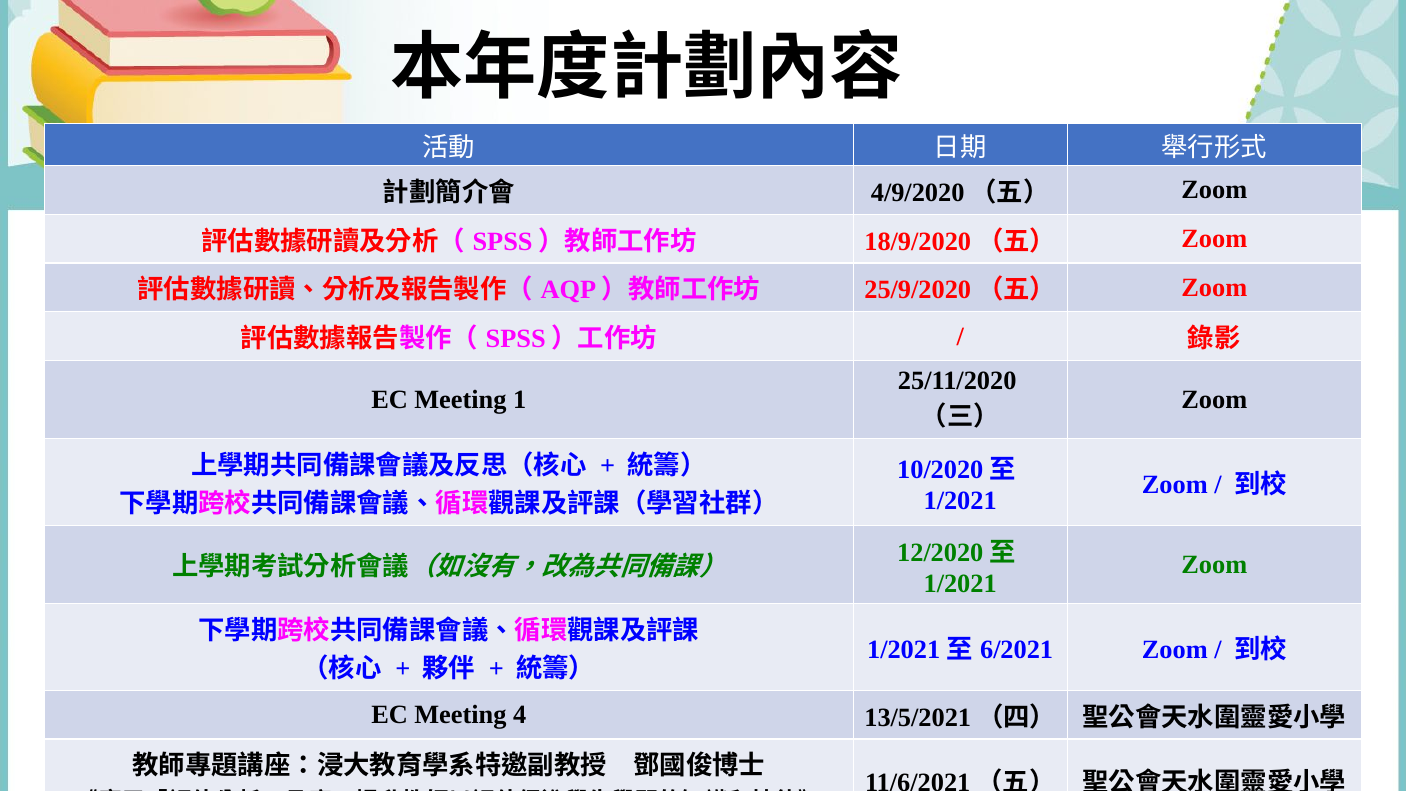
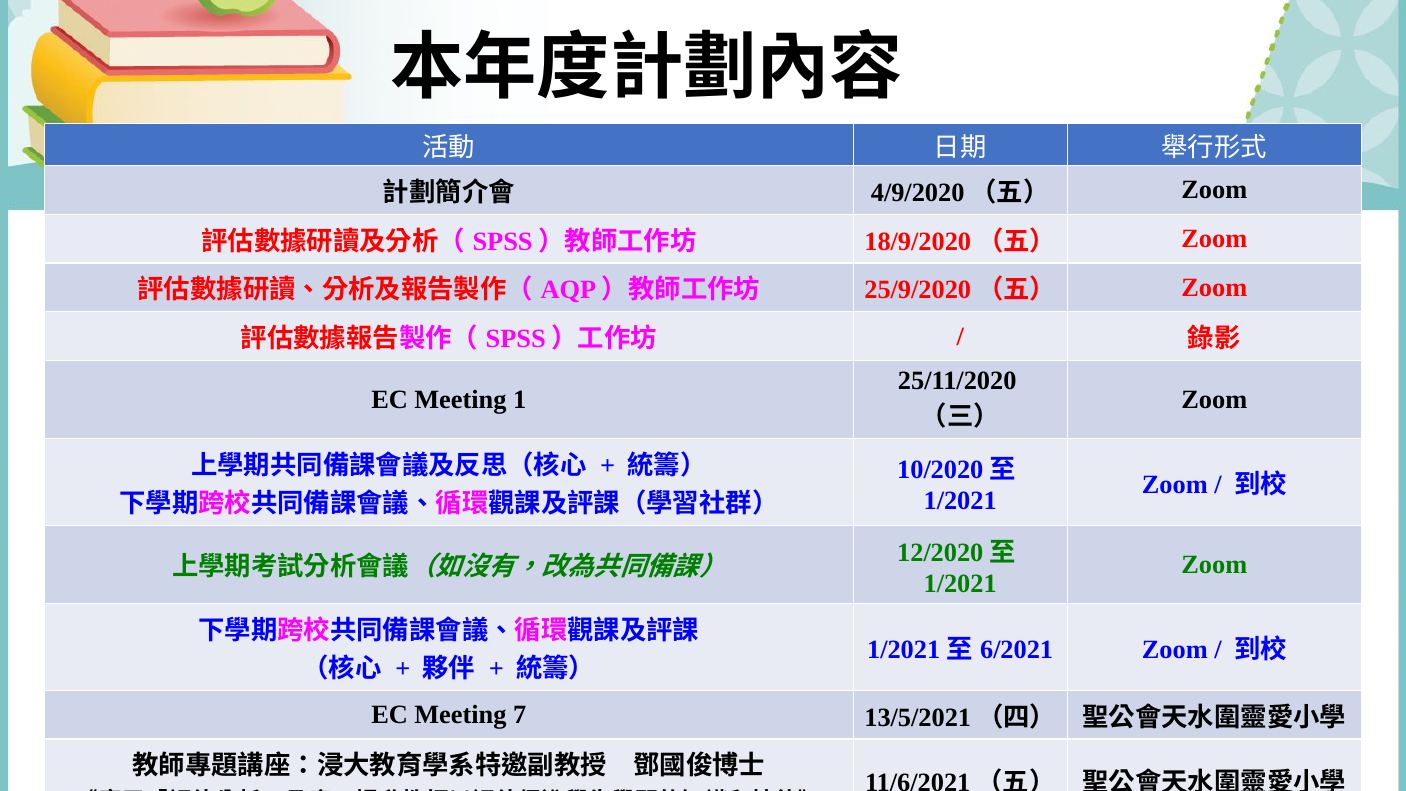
4: 4 -> 7 (520, 715)
